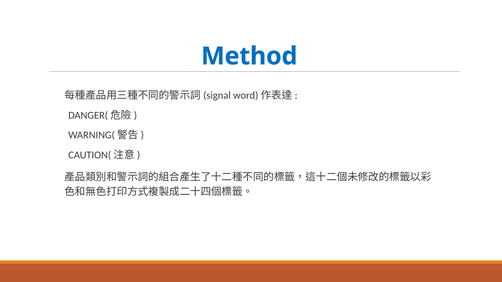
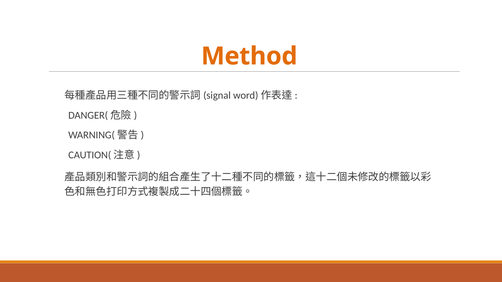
Method colour: blue -> orange (249, 56)
